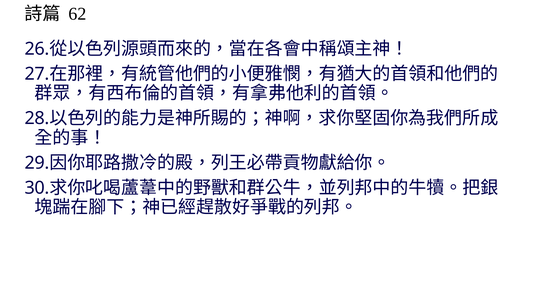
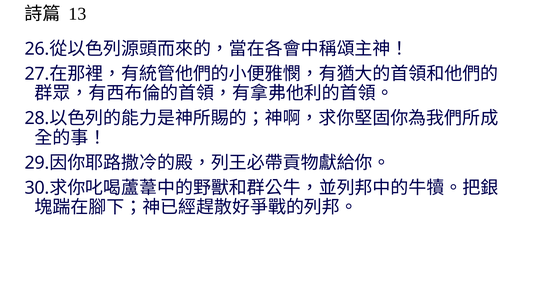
62: 62 -> 13 (78, 14)
